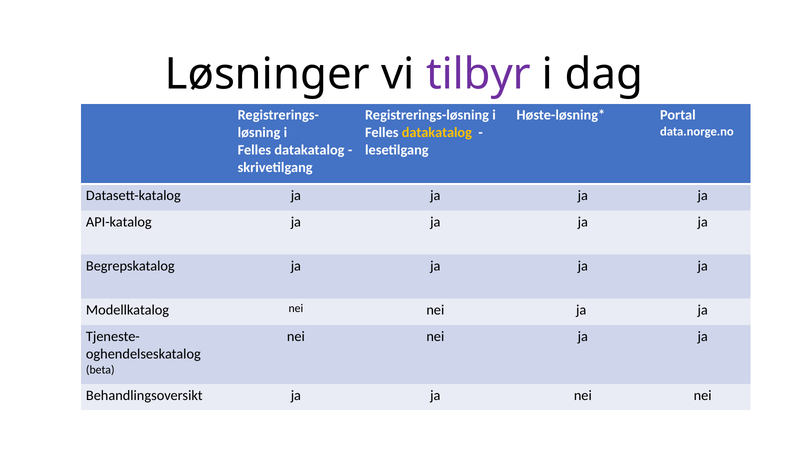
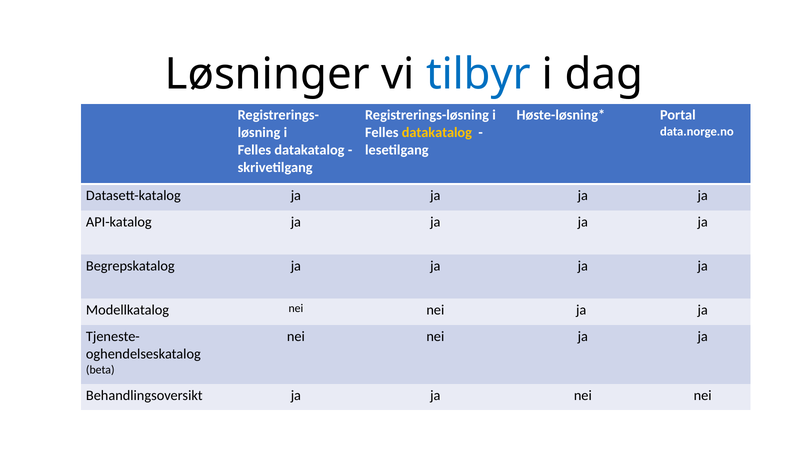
tilbyr colour: purple -> blue (478, 74)
